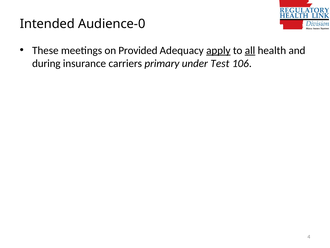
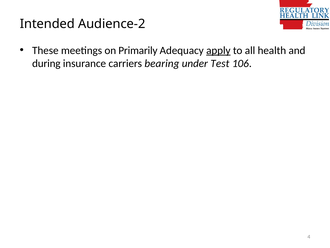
Audience-0: Audience-0 -> Audience-2 (112, 24)
Provided: Provided -> Primarily (138, 50)
all underline: present -> none (250, 50)
primary: primary -> bearing (162, 63)
